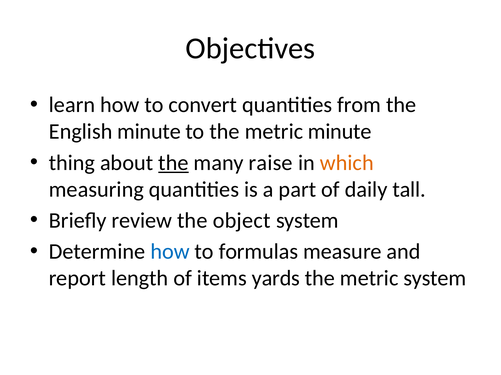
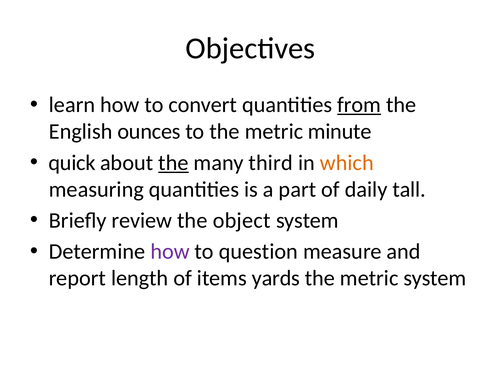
from underline: none -> present (359, 105)
English minute: minute -> ounces (149, 132)
thing: thing -> quick (72, 163)
raise: raise -> third (271, 163)
how colour: blue -> purple (170, 252)
formulas: formulas -> question (258, 252)
